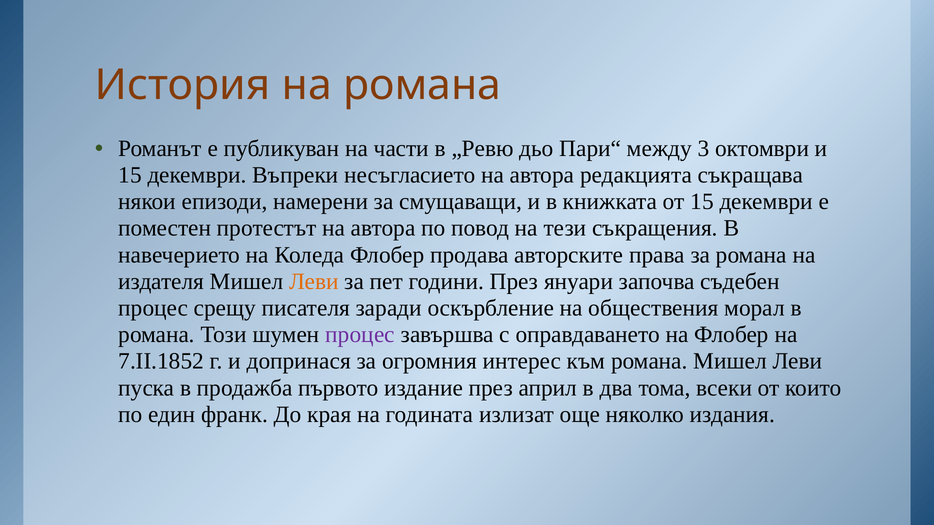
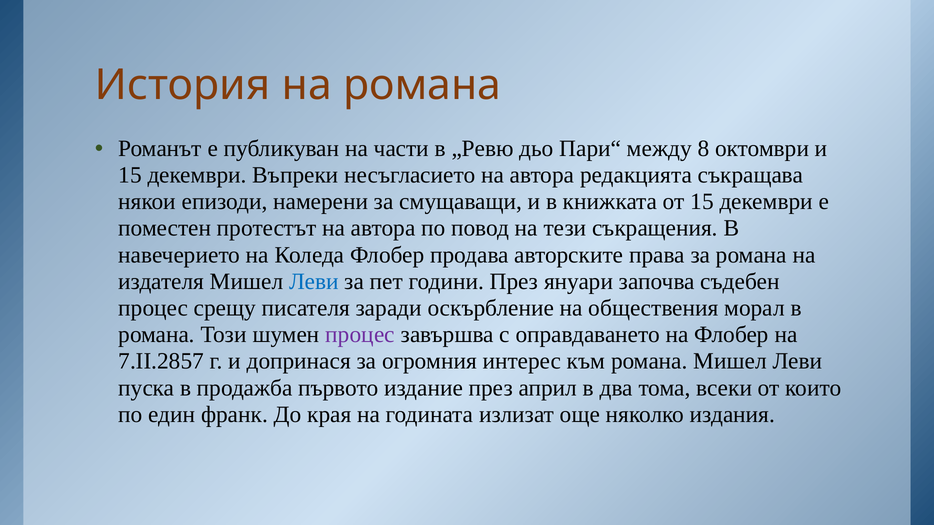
3: 3 -> 8 (703, 149)
Леви colour: orange -> blue (314, 282)
7.II.1852: 7.II.1852 -> 7.II.2857 (161, 362)
